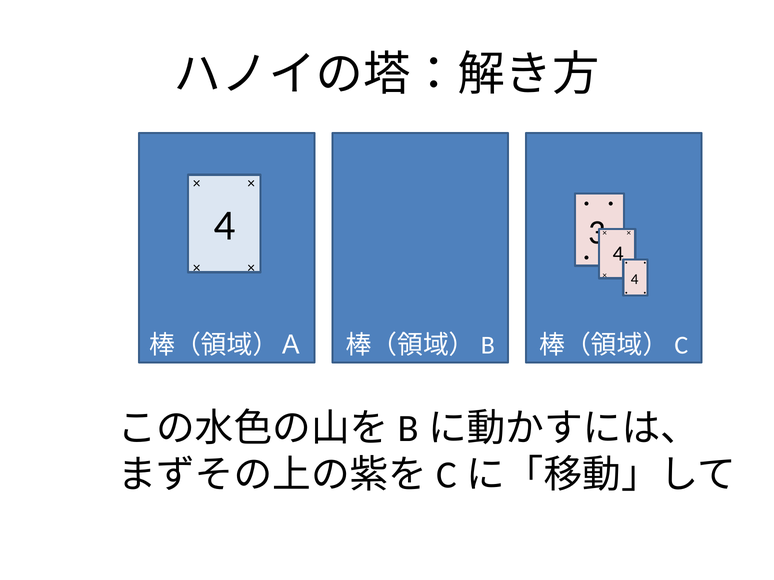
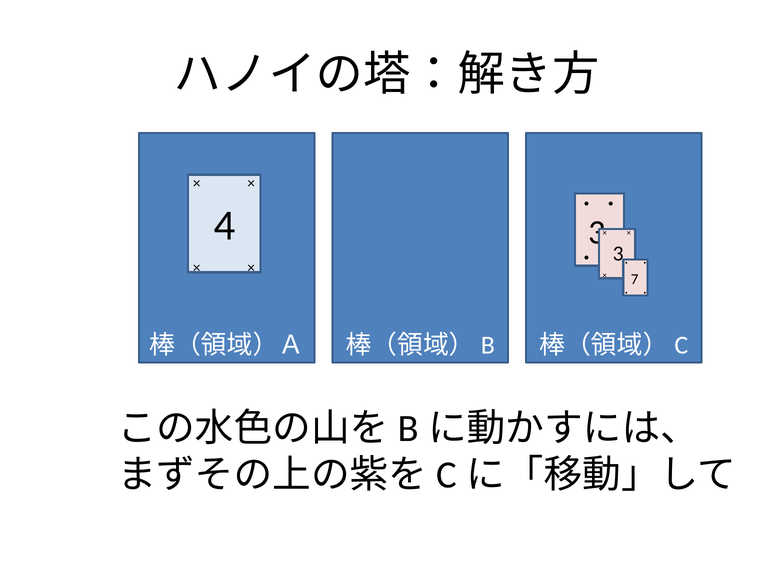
4: 4 -> 3 (618, 254)
4: 4 -> 7 (635, 280)
